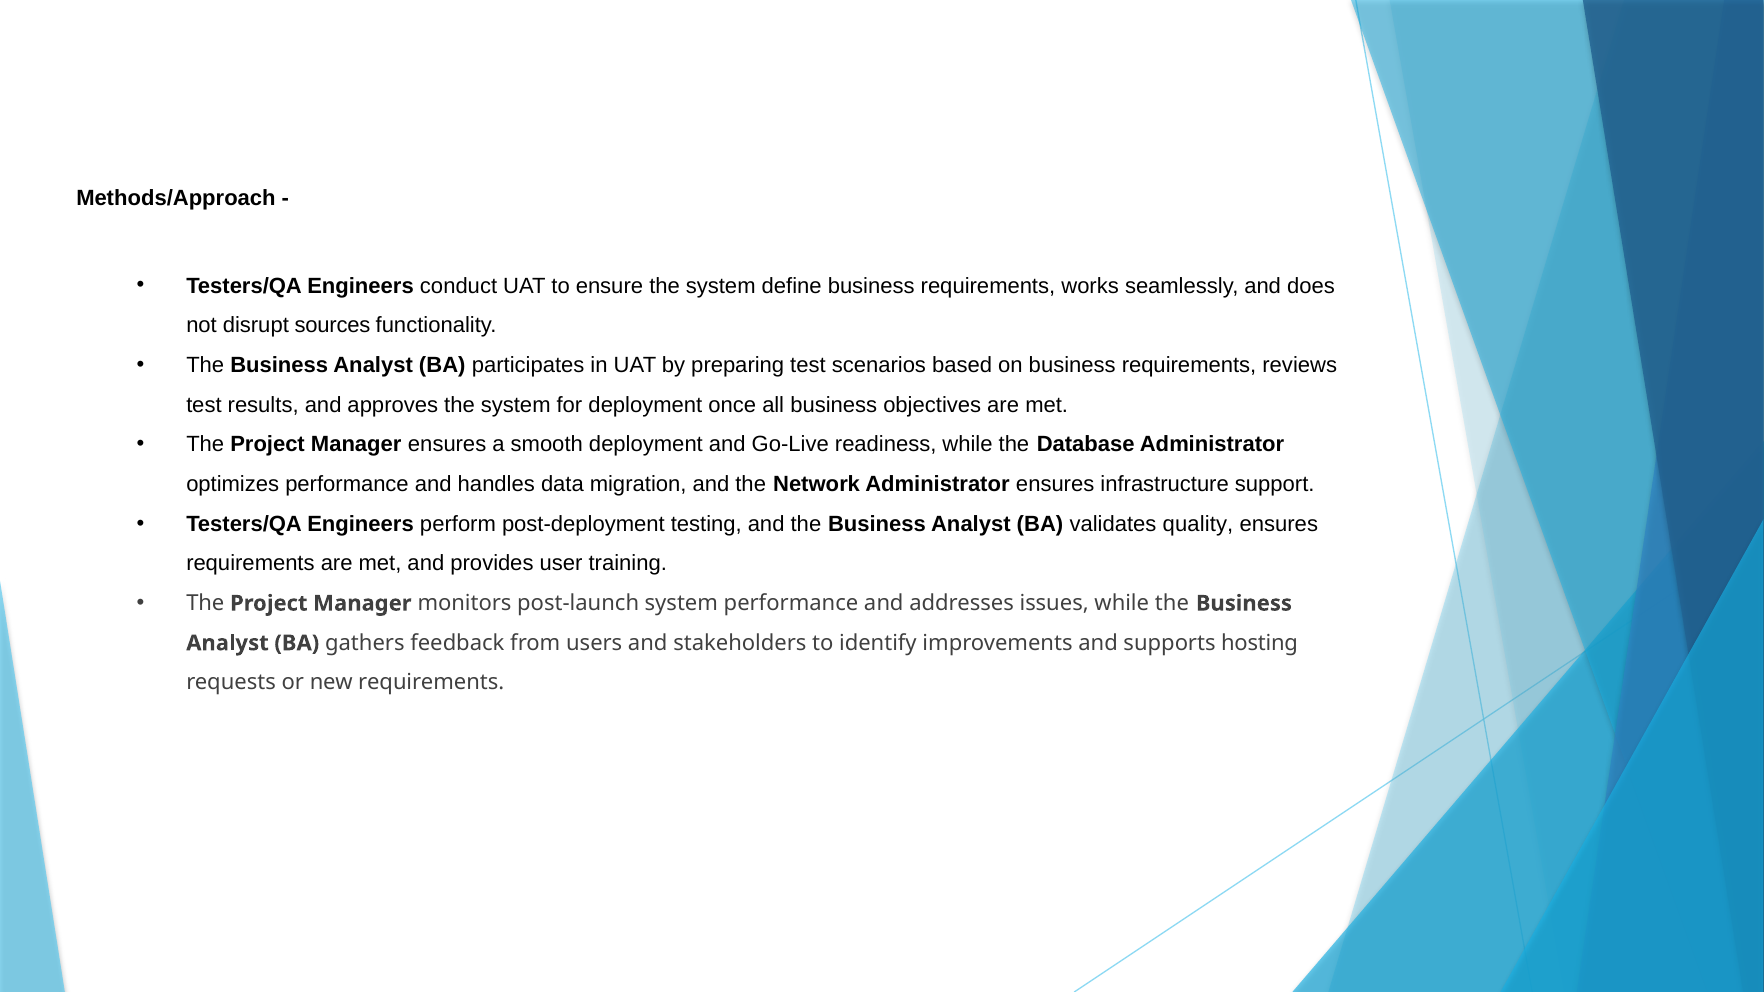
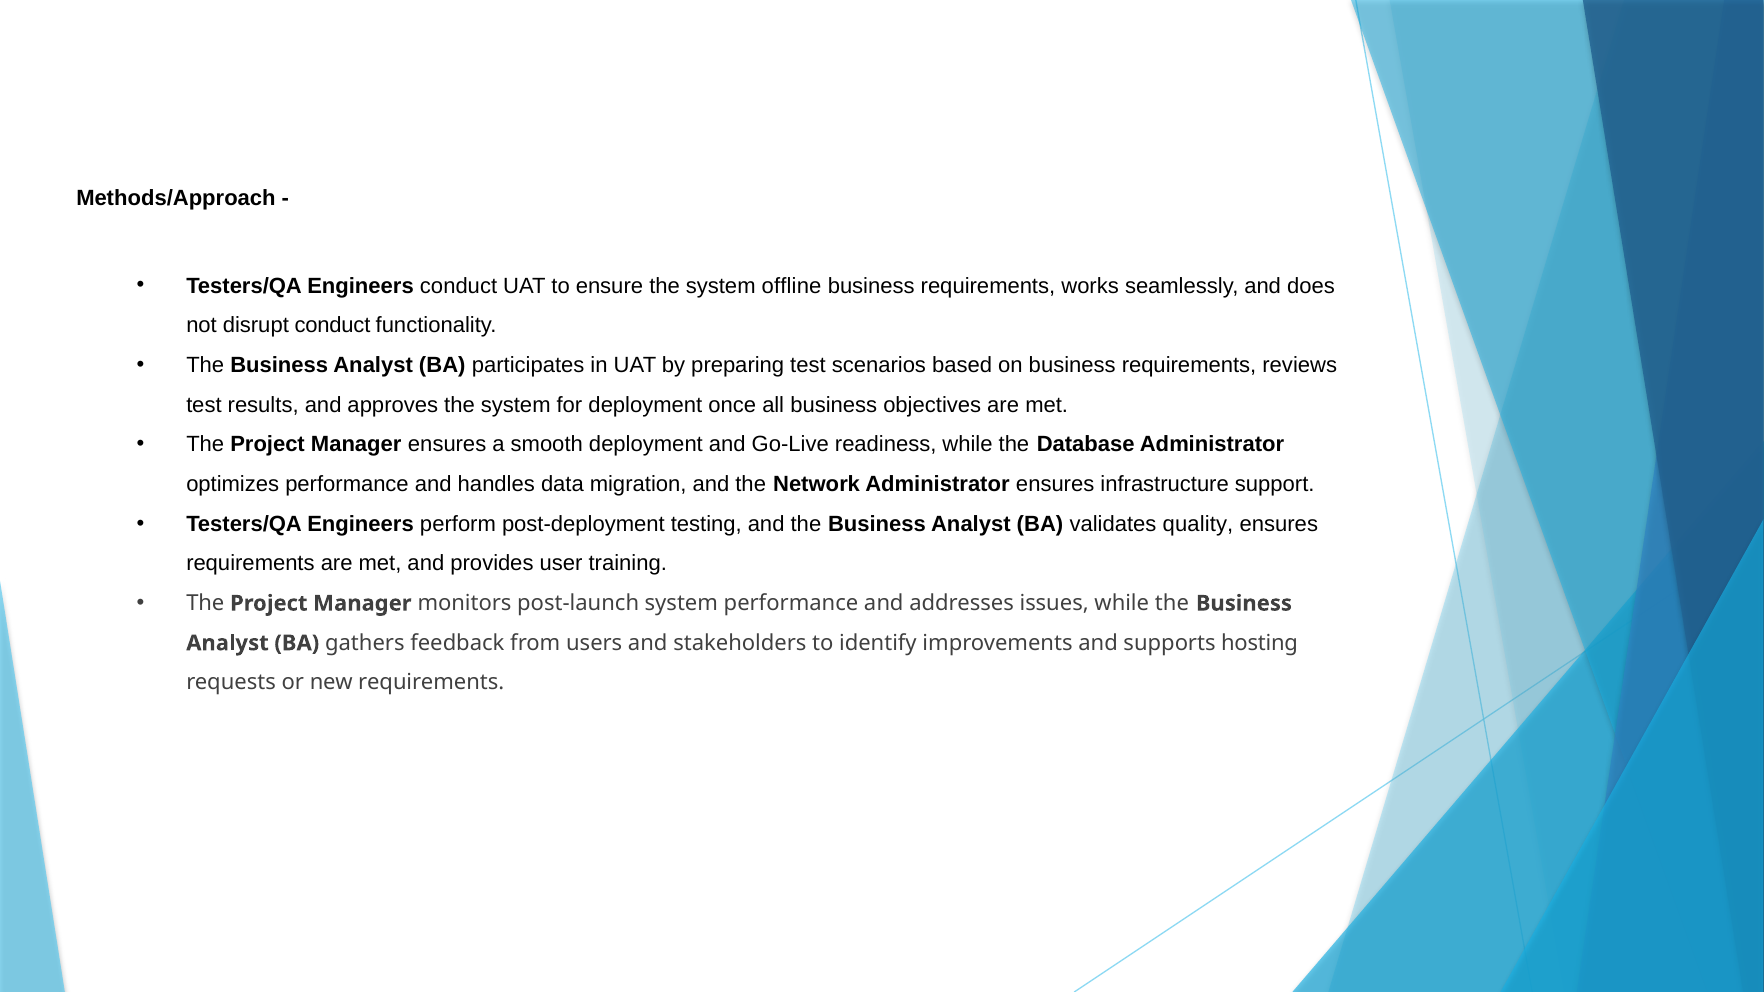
define: define -> offline (792, 286)
disrupt sources: sources -> conduct (332, 326)
